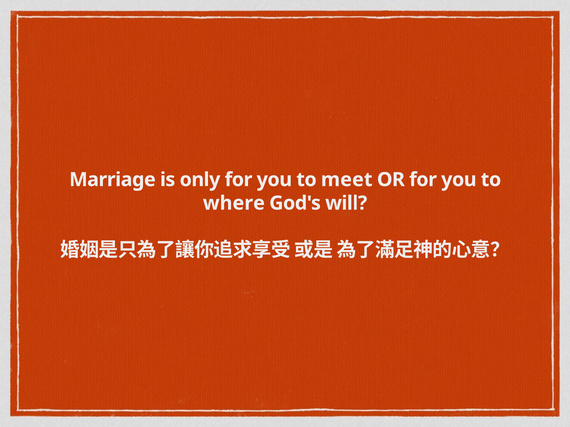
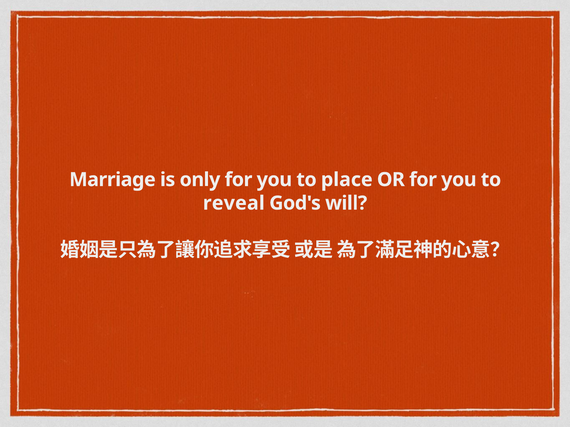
meet: meet -> place (347, 180)
where: where -> reveal (234, 203)
